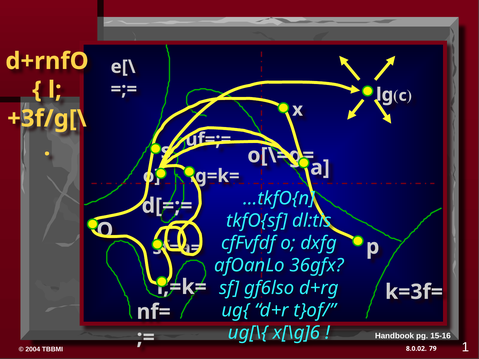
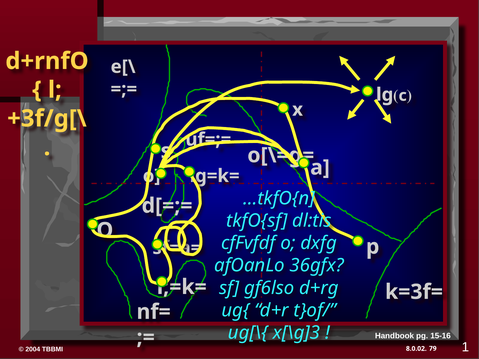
x[\g]6: x[\g]6 -> x[\g]3 (297, 333)
